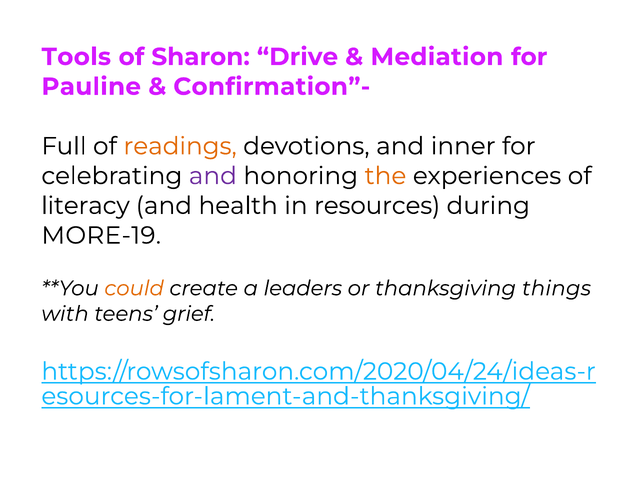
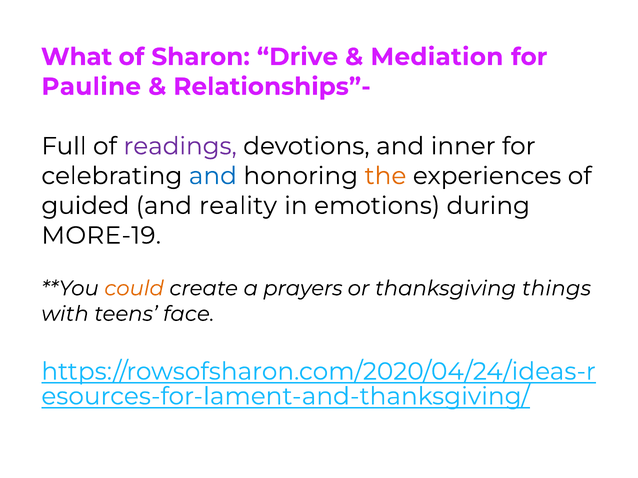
Tools: Tools -> What (77, 57)
Confirmation”-: Confirmation”- -> Relationships”- (272, 87)
readings colour: orange -> purple (180, 146)
and colour: purple -> blue (213, 176)
literacy: literacy -> guided (85, 206)
health: health -> reality (238, 206)
resources: resources -> emotions (377, 206)
leaders: leaders -> prayers (303, 289)
grief: grief -> face (189, 314)
